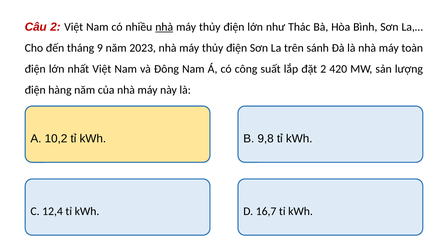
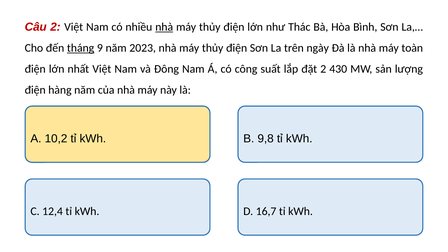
tháng underline: none -> present (81, 48)
sánh: sánh -> ngày (318, 48)
420: 420 -> 430 (338, 69)
